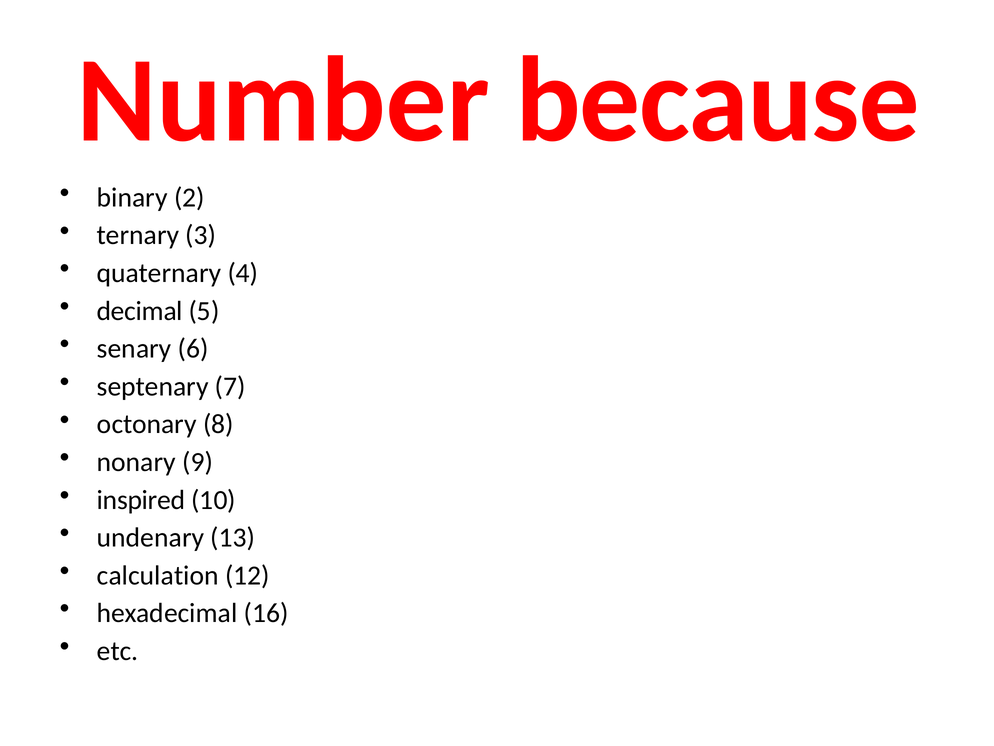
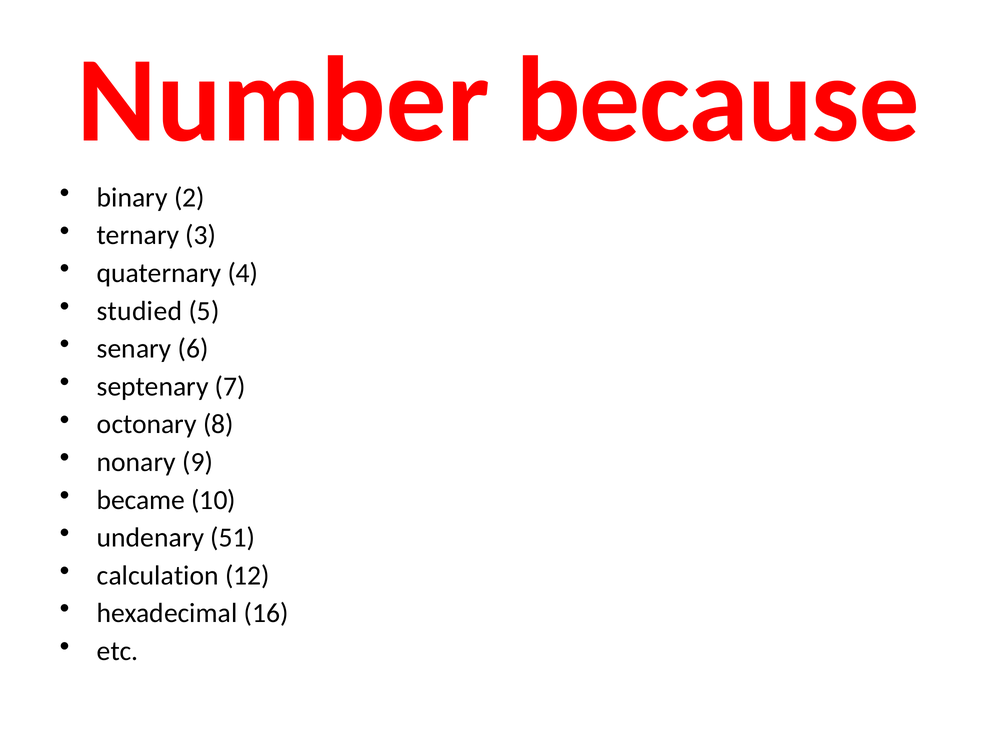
decimal: decimal -> studied (139, 311)
inspired: inspired -> became (141, 500)
13: 13 -> 51 (233, 537)
